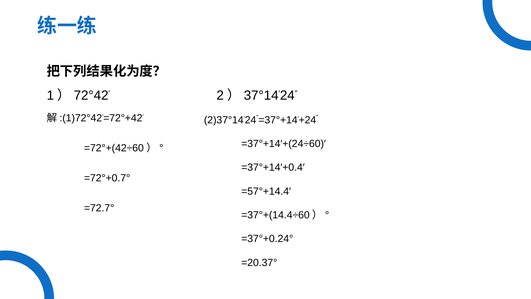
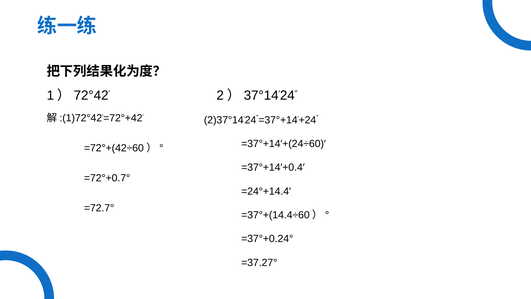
=57°+14.4′: =57°+14.4′ -> =24°+14.4′ (266, 191)
=20.37°: =20.37° -> =37.27° (259, 262)
